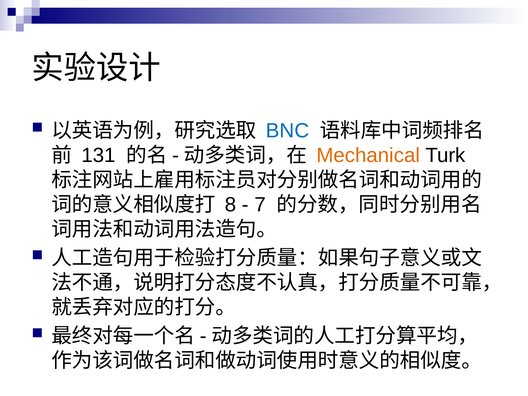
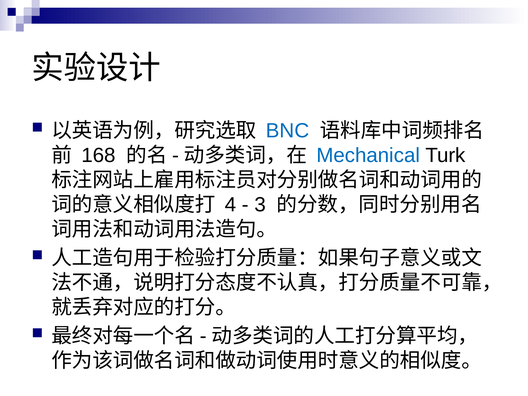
131: 131 -> 168 (99, 155)
Mechanical colour: orange -> blue (368, 155)
8: 8 -> 4 (231, 205)
7: 7 -> 3 (260, 205)
